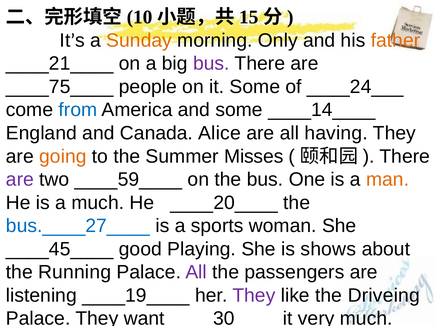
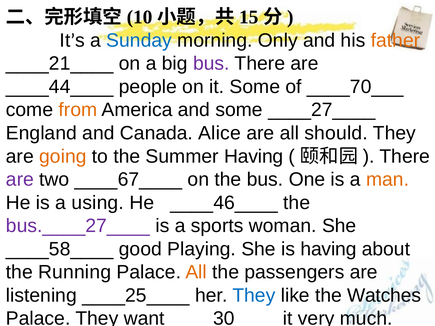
Sunday colour: orange -> blue (139, 40)
____75____: ____75____ -> ____44____ (60, 87)
____24___: ____24___ -> ____70___ (355, 87)
from colour: blue -> orange (78, 110)
____14____: ____14____ -> ____27____ (322, 110)
having: having -> should (336, 133)
Summer Misses: Misses -> Having (254, 156)
____59____: ____59____ -> ____67____ (128, 180)
a much: much -> using (98, 203)
____20____: ____20____ -> ____46____ (224, 203)
bus.____27____ colour: blue -> purple (78, 226)
____45____: ____45____ -> ____58____ (60, 249)
is shows: shows -> having (328, 249)
All colour: purple -> orange (196, 272)
____19____: ____19____ -> ____25____ (136, 296)
They colour: purple -> blue (254, 296)
Driveing: Driveing -> Watches (384, 296)
